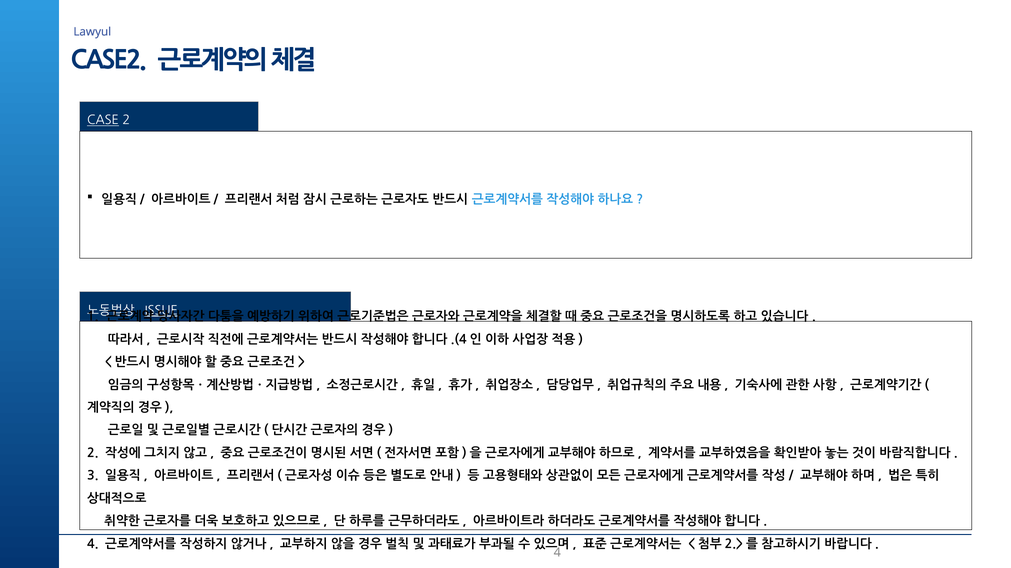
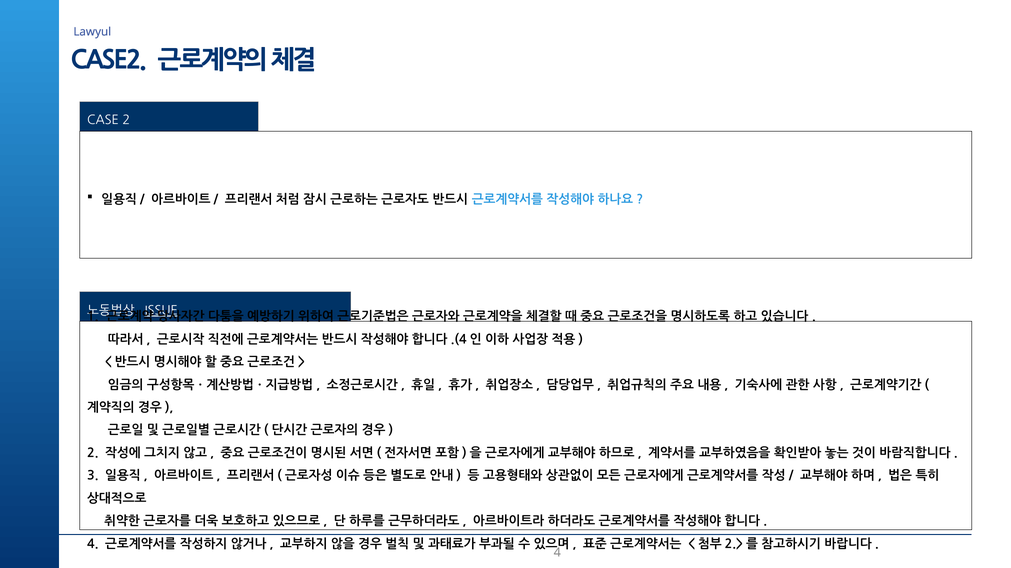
CASE underline: present -> none (103, 120)
